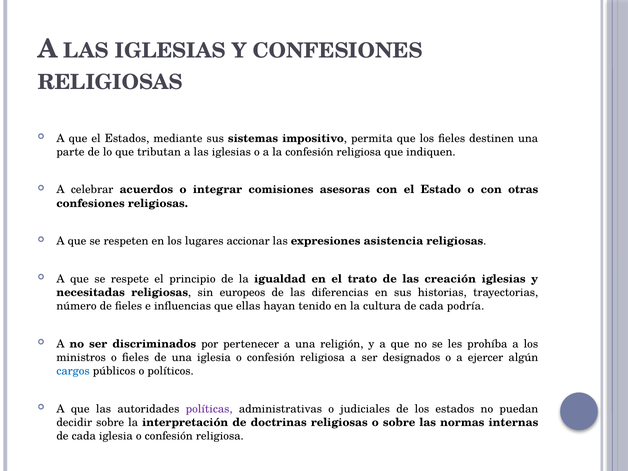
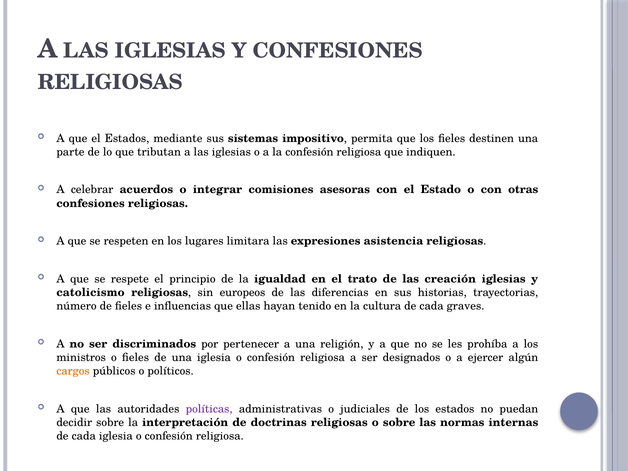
accionar: accionar -> limitara (248, 241)
necesitadas: necesitadas -> catolicismo (91, 292)
podría: podría -> graves (466, 306)
cargos colour: blue -> orange (73, 371)
